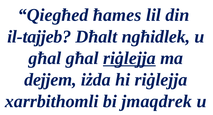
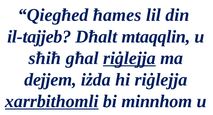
ngħidlek: ngħidlek -> mtaqqlin (156, 36)
għal: għal -> sħiħ (45, 58)
xarrbithomli underline: none -> present (52, 101)
jmaqdrek: jmaqdrek -> minnhom (157, 101)
